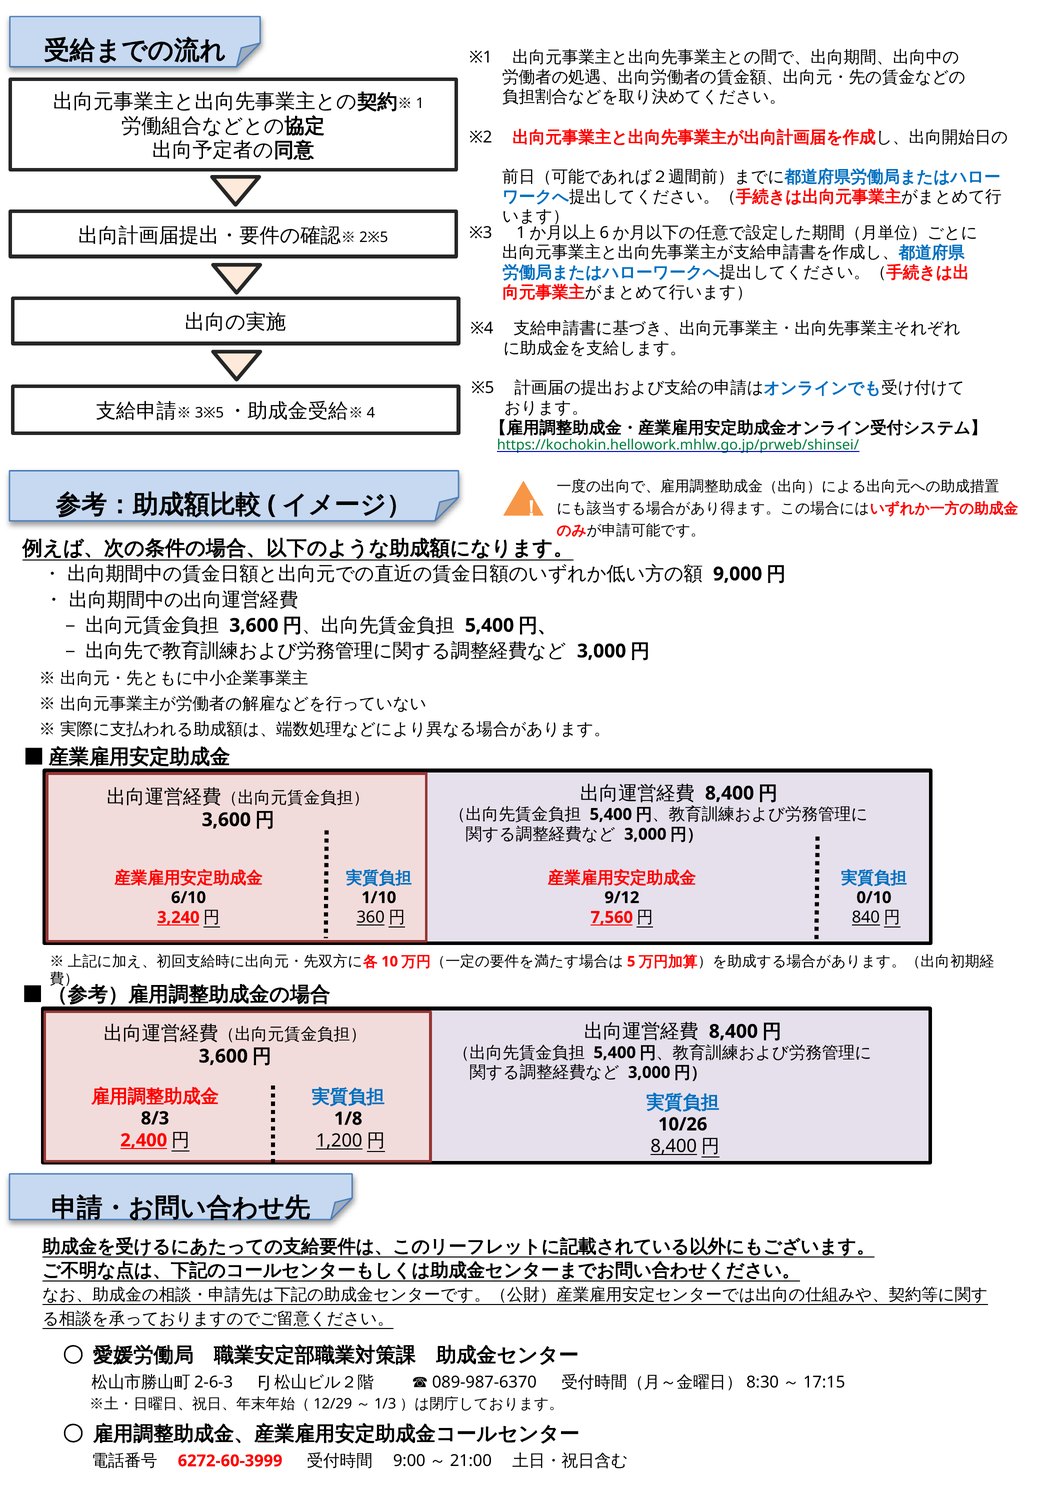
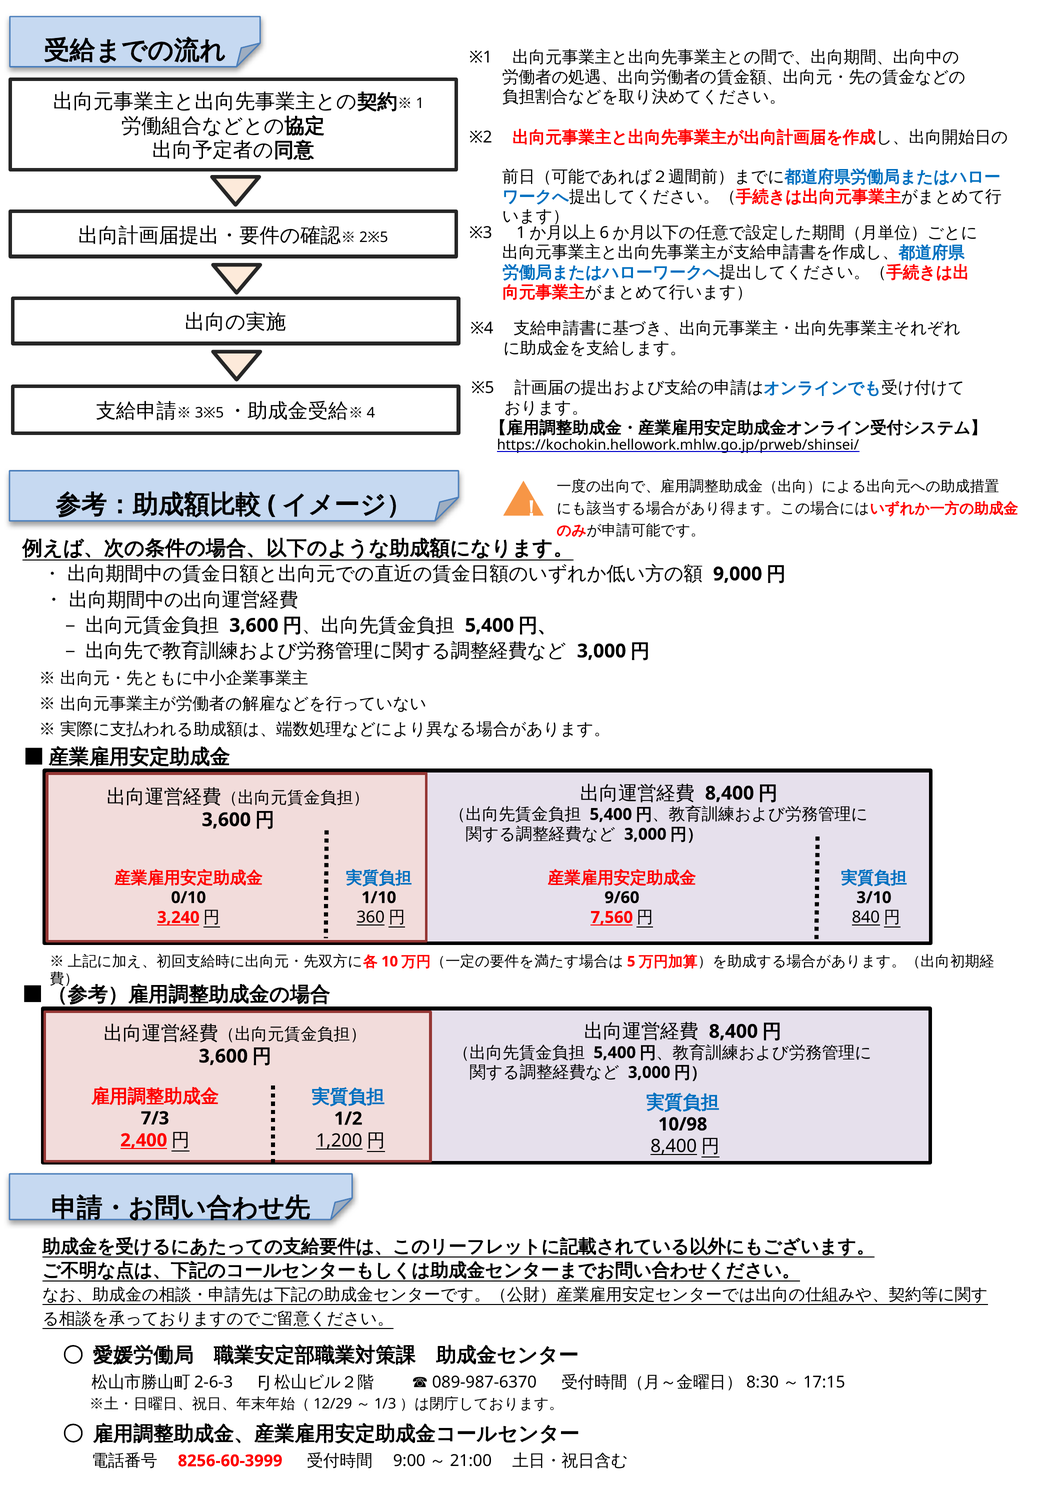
https://kochokin.hellowork.mhlw.go.jp/prweb/shinsei/ colour: green -> black (678, 445)
6/10: 6/10 -> 0/10 (189, 897)
9/12: 9/12 -> 9/60 (622, 897)
0/10: 0/10 -> 3/10 (874, 897)
8/3: 8/3 -> 7/3 (155, 1118)
1/8: 1/8 -> 1/2 (348, 1118)
10/26: 10/26 -> 10/98 (683, 1124)
6272-60-3999: 6272-60-3999 -> 8256-60-3999 (230, 1460)
